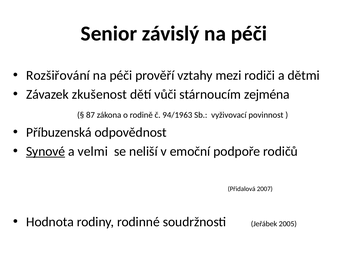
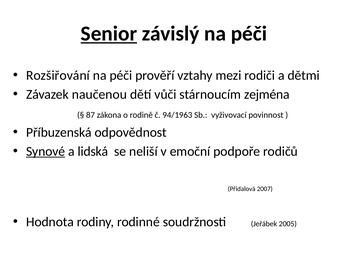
Senior underline: none -> present (109, 34)
zkušenost: zkušenost -> naučenou (99, 94)
velmi: velmi -> lidská (93, 151)
